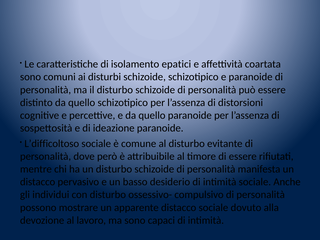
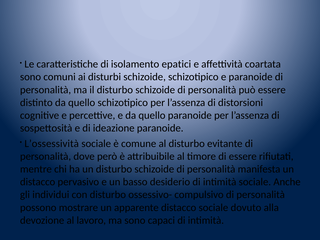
L’difficoltoso: L’difficoltoso -> L’ossessività (52, 144)
